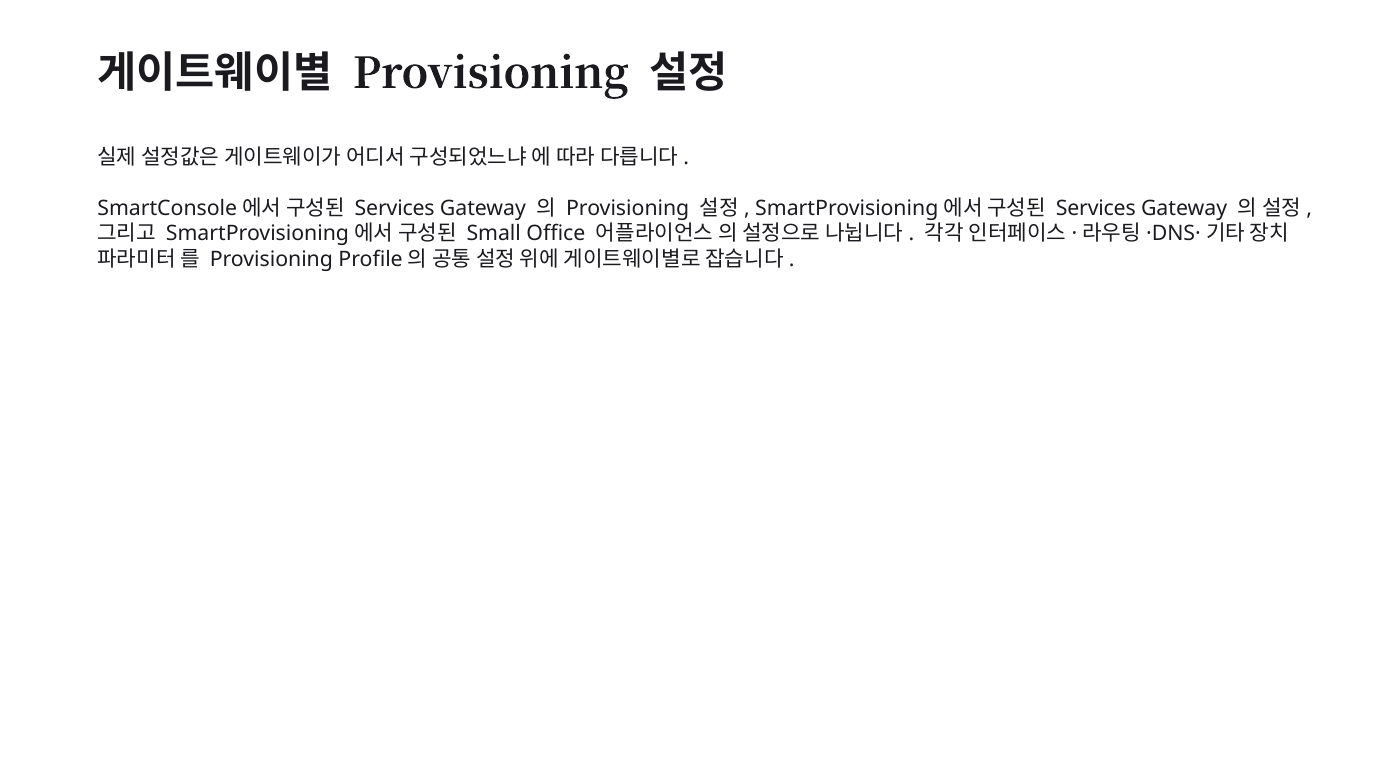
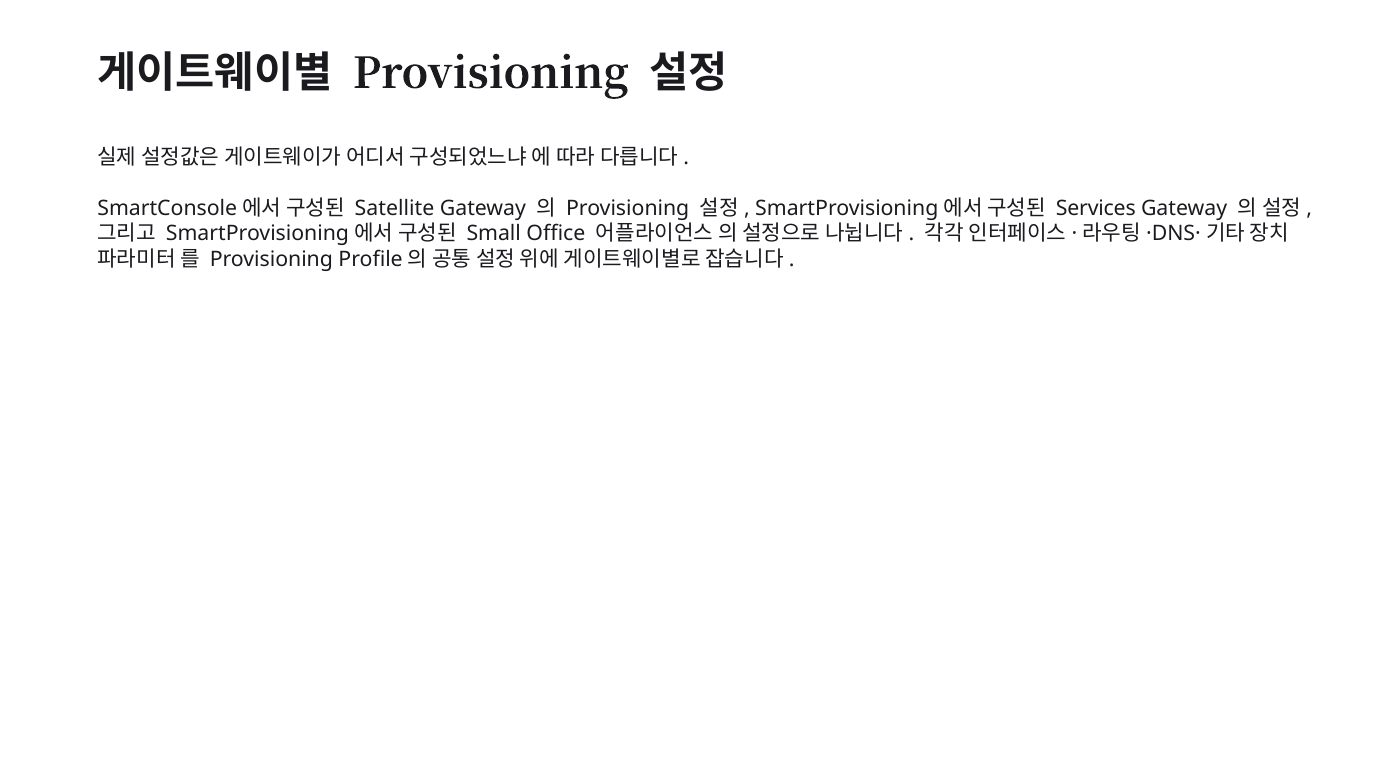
Services: Services -> Satellite (395, 208)
